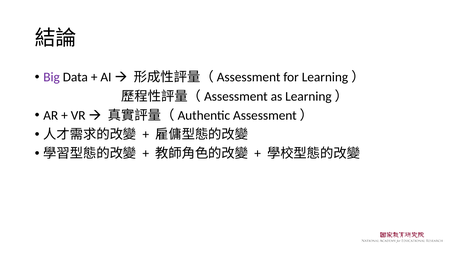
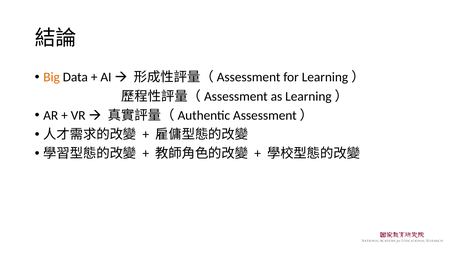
Big colour: purple -> orange (52, 77)
